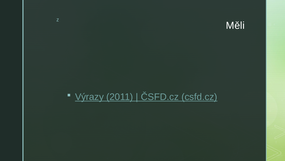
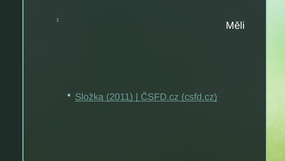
Výrazy: Výrazy -> Složka (89, 96)
